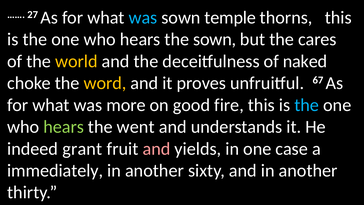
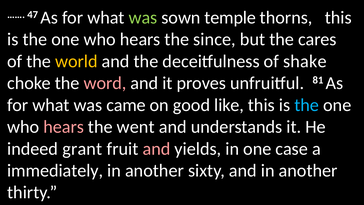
27: 27 -> 47 (33, 15)
was colour: light blue -> light green (143, 18)
the sown: sown -> since (215, 39)
naked: naked -> shake (305, 61)
word colour: yellow -> pink (105, 83)
67: 67 -> 81 (318, 80)
more: more -> came (126, 105)
fire: fire -> like (229, 105)
hears colour: light green -> pink (64, 127)
